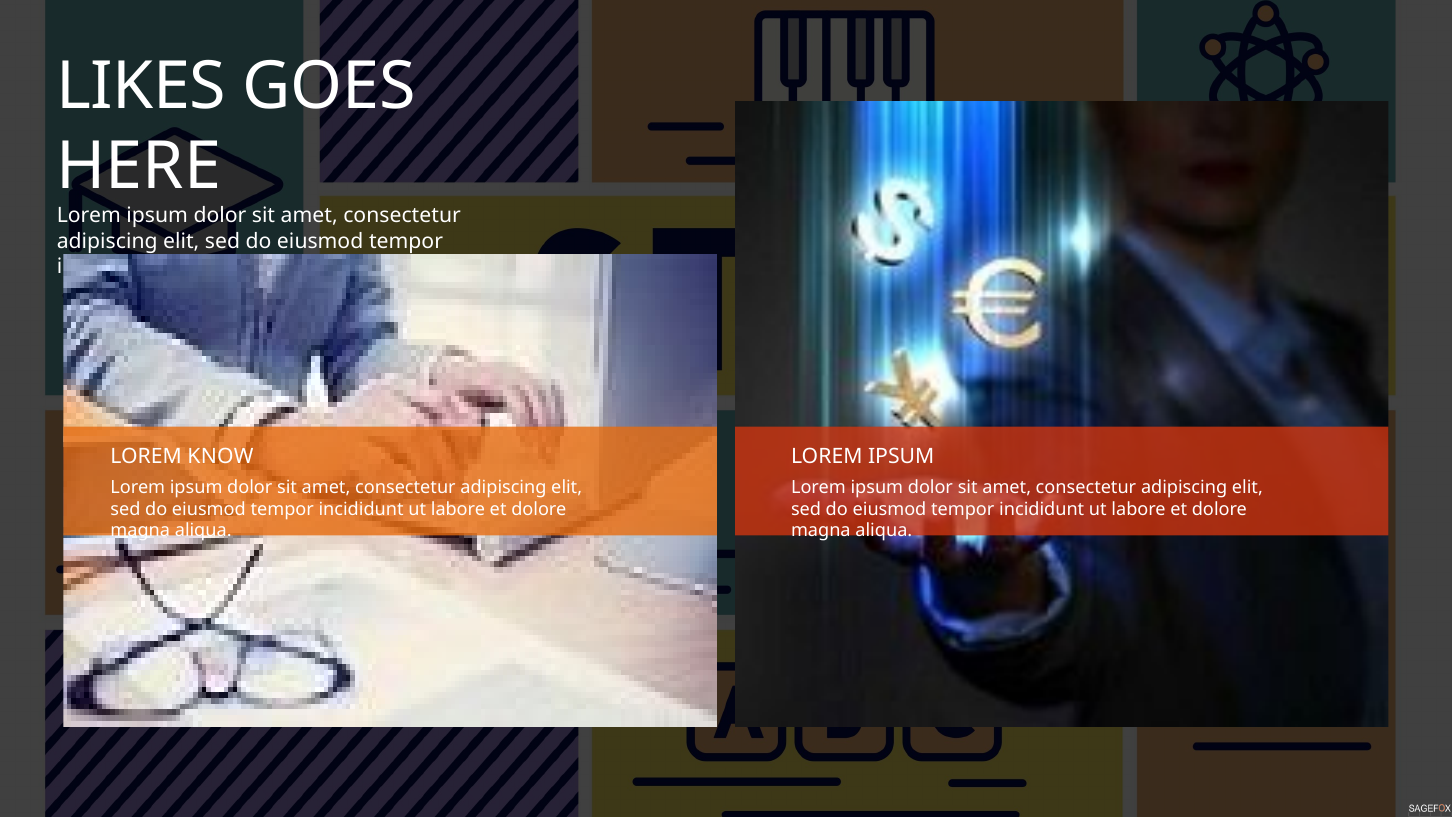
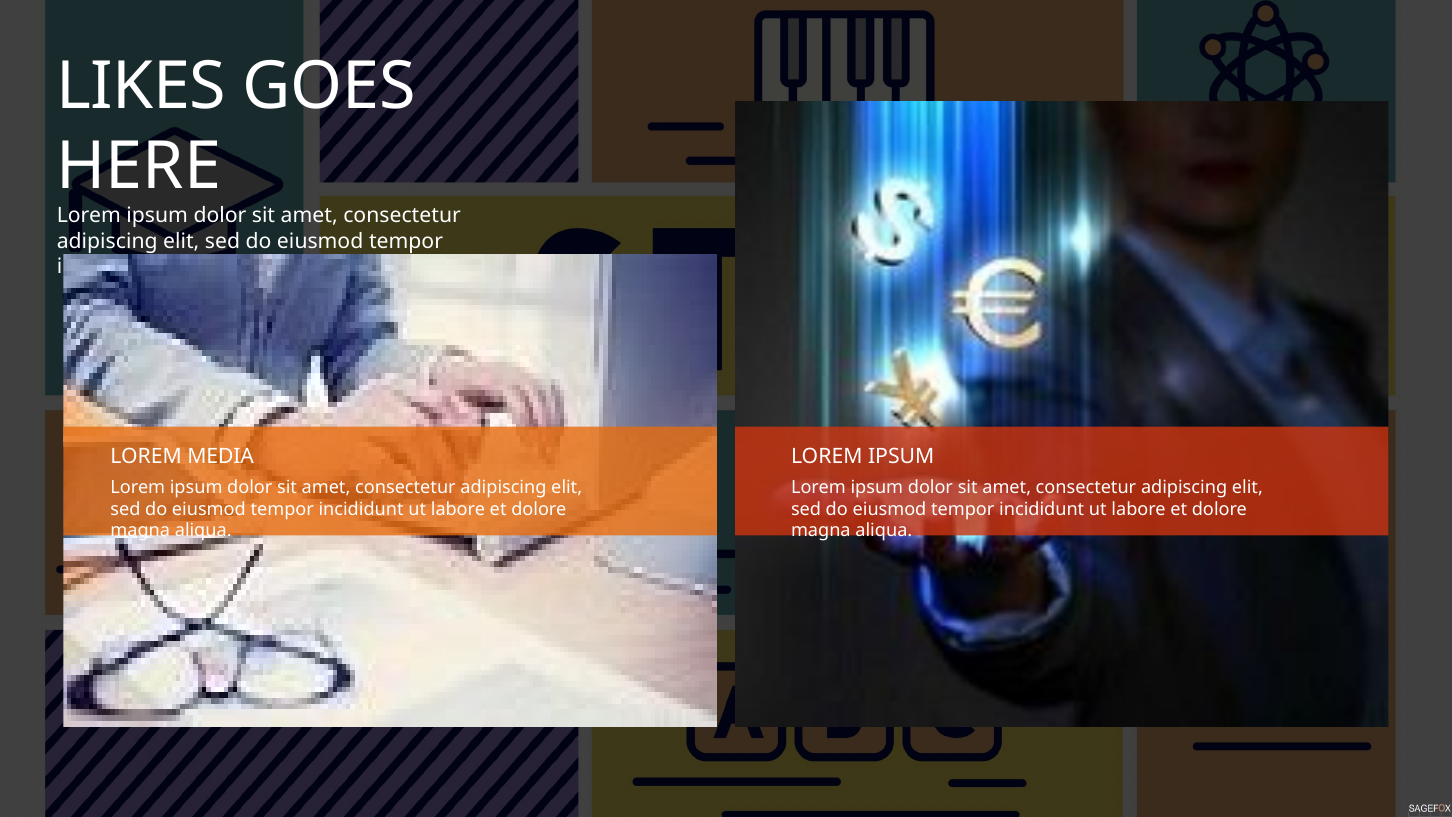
KNOW: KNOW -> MEDIA (221, 456)
